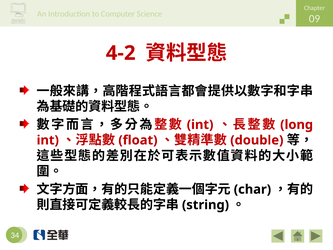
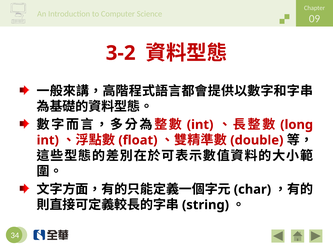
4-2: 4-2 -> 3-2 (121, 53)
